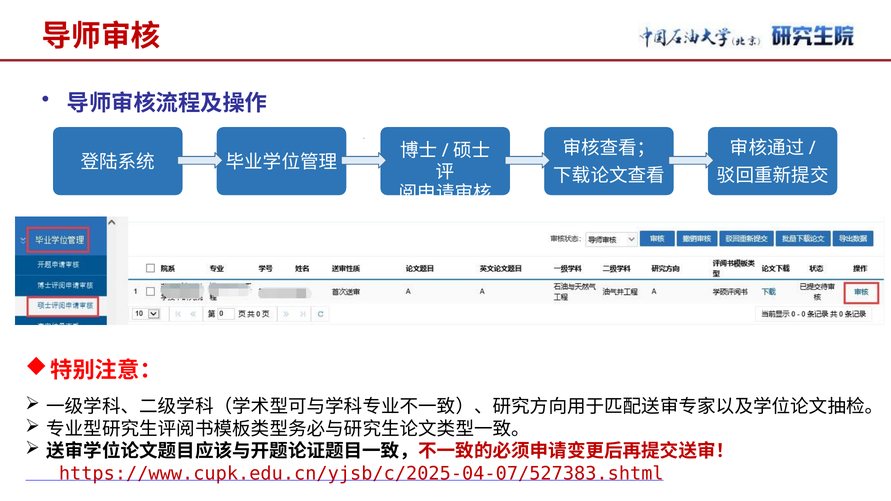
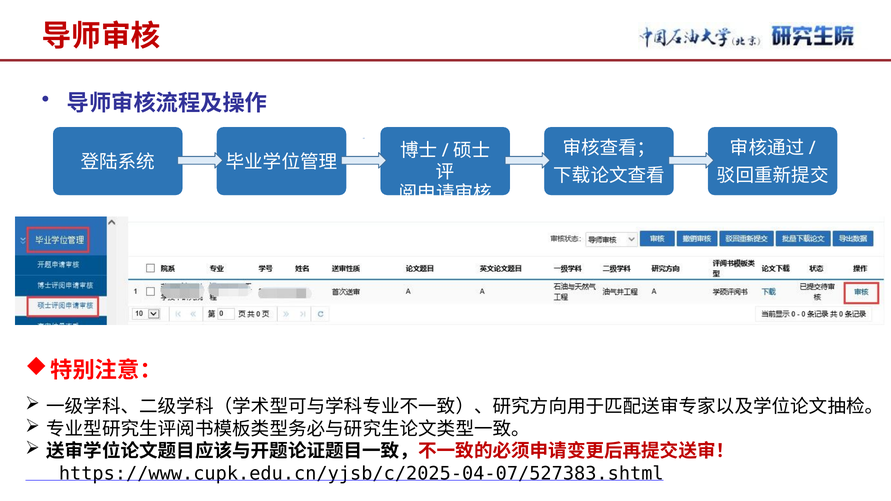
https://www.cupk.edu.cn/yjsb/c/2025-04-07/527383.shtml colour: red -> black (361, 474)
